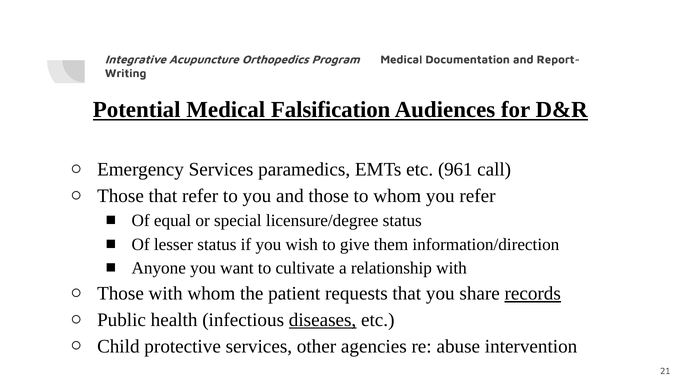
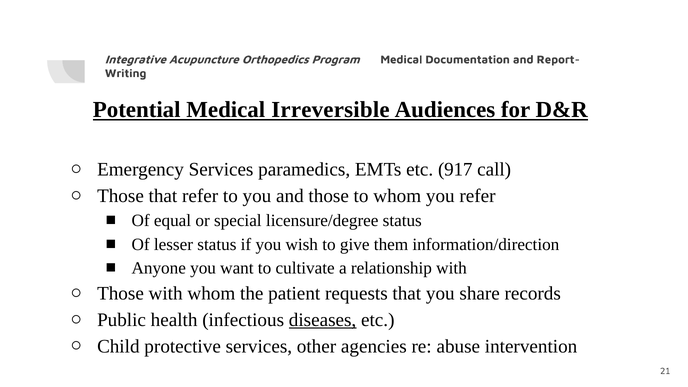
Falsification: Falsification -> Irreversible (330, 110)
961: 961 -> 917 (455, 170)
records underline: present -> none (533, 294)
